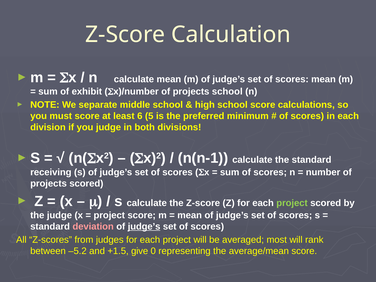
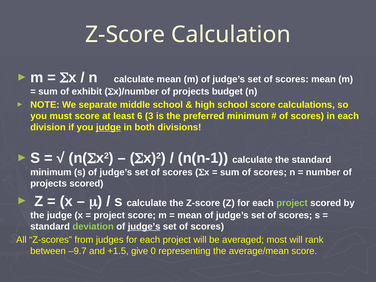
projects school: school -> budget (227, 92)
5: 5 -> 3 (149, 116)
judge underline: none -> present (108, 127)
receiving: receiving -> minimum (51, 172)
deviation colour: pink -> light green (93, 227)
–5.2: –5.2 -> –9.7 (77, 251)
